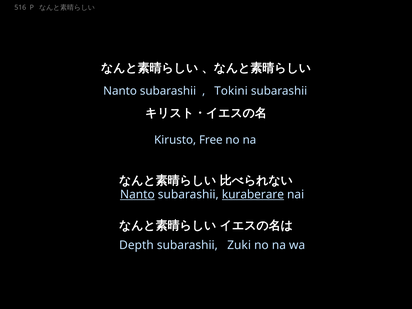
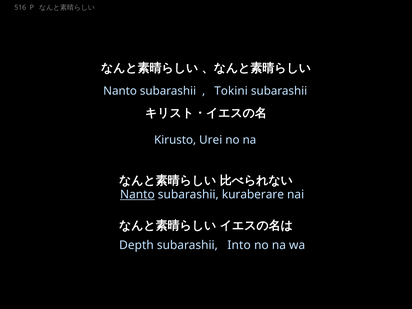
Free: Free -> Urei (211, 140)
kuraberare underline: present -> none (253, 195)
Zuki: Zuki -> Into (239, 245)
